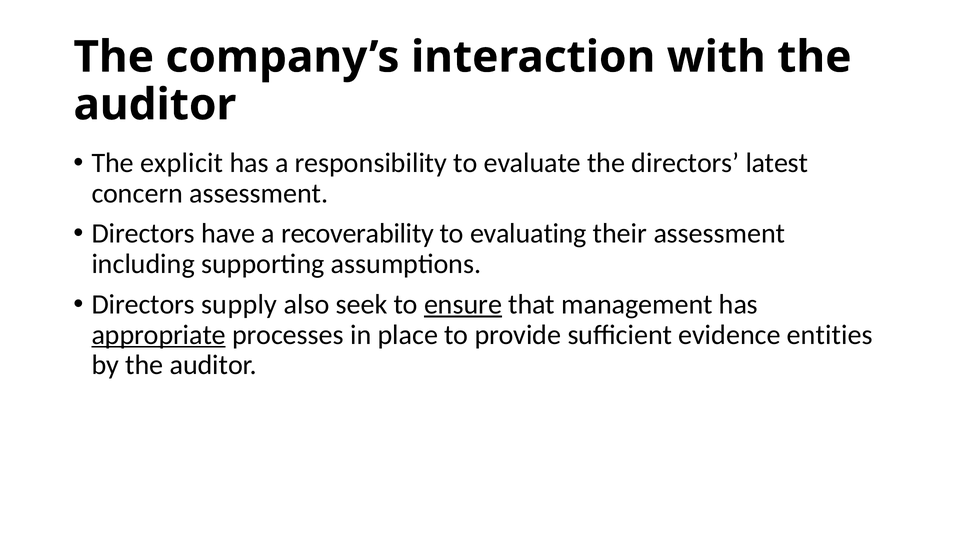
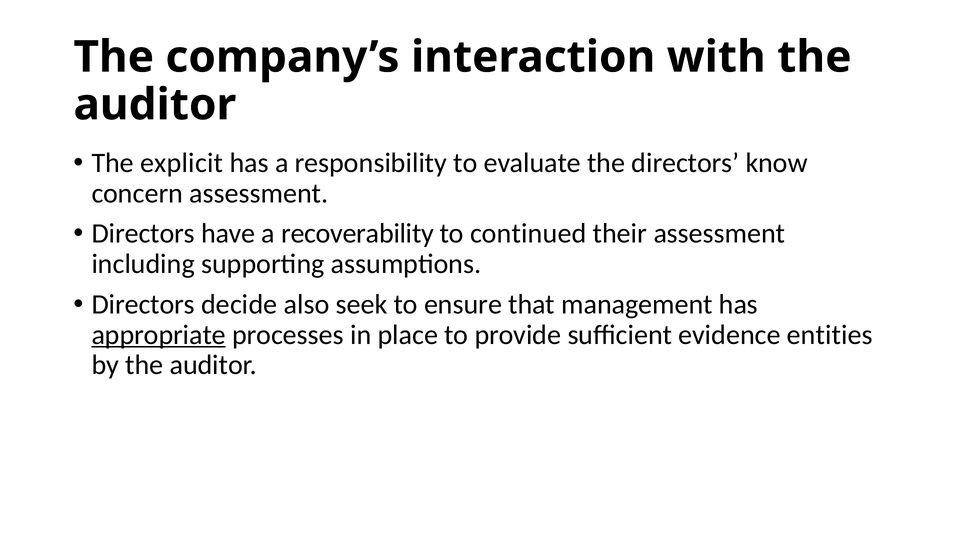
latest: latest -> know (777, 163)
evaluating: evaluating -> continued (528, 234)
supply: supply -> decide (239, 305)
ensure underline: present -> none (463, 305)
